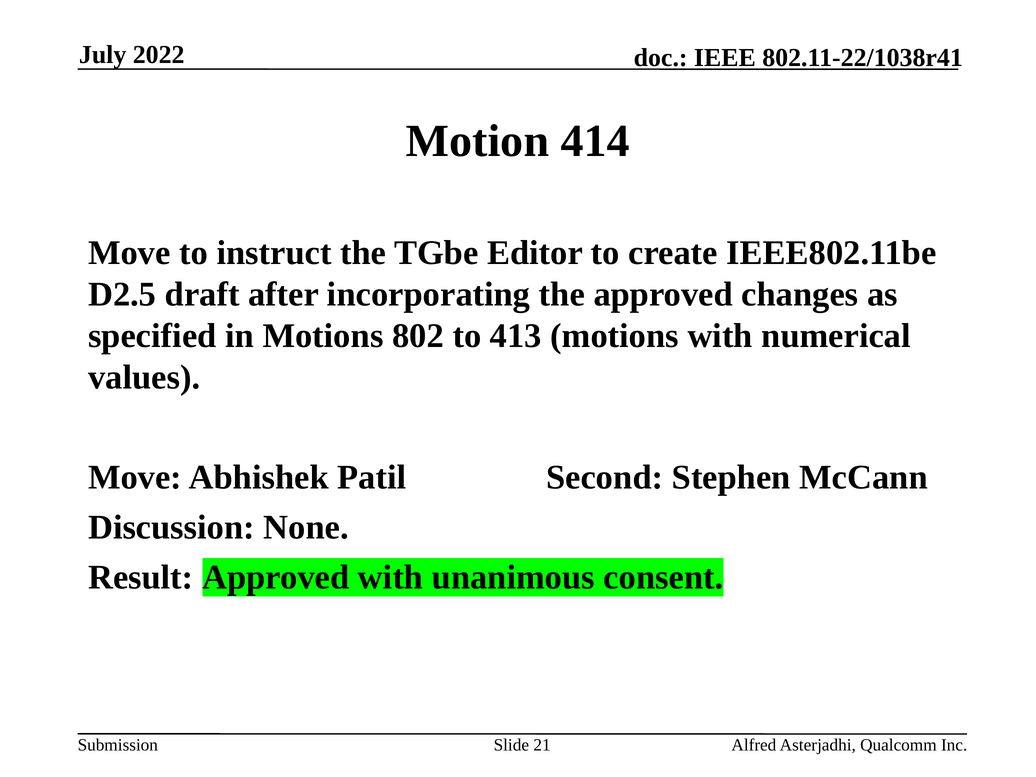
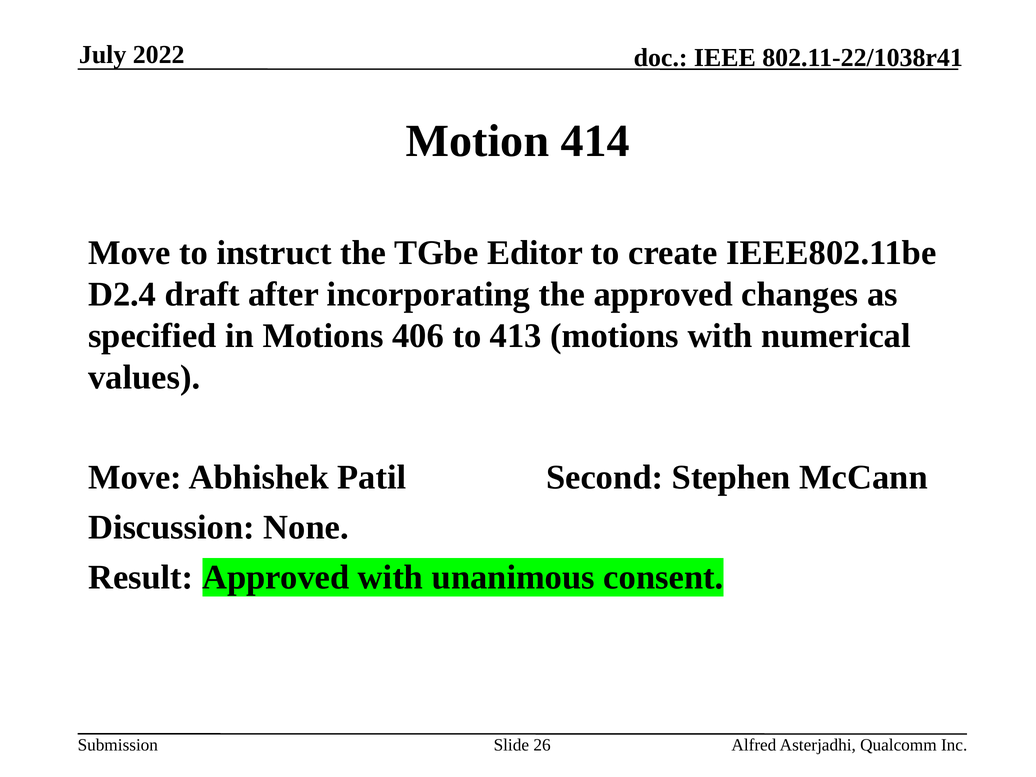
D2.5: D2.5 -> D2.4 (122, 294)
802: 802 -> 406 (418, 336)
21: 21 -> 26 (542, 745)
